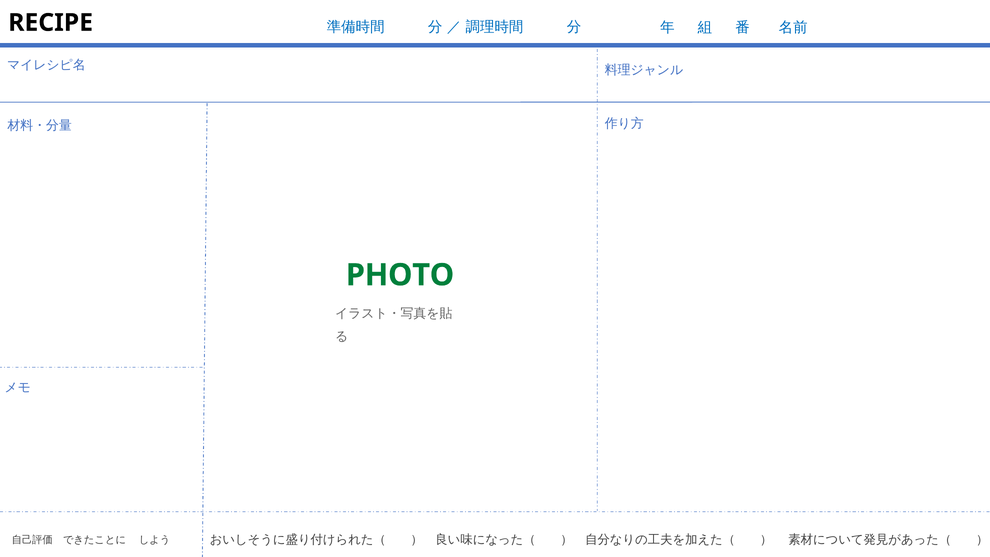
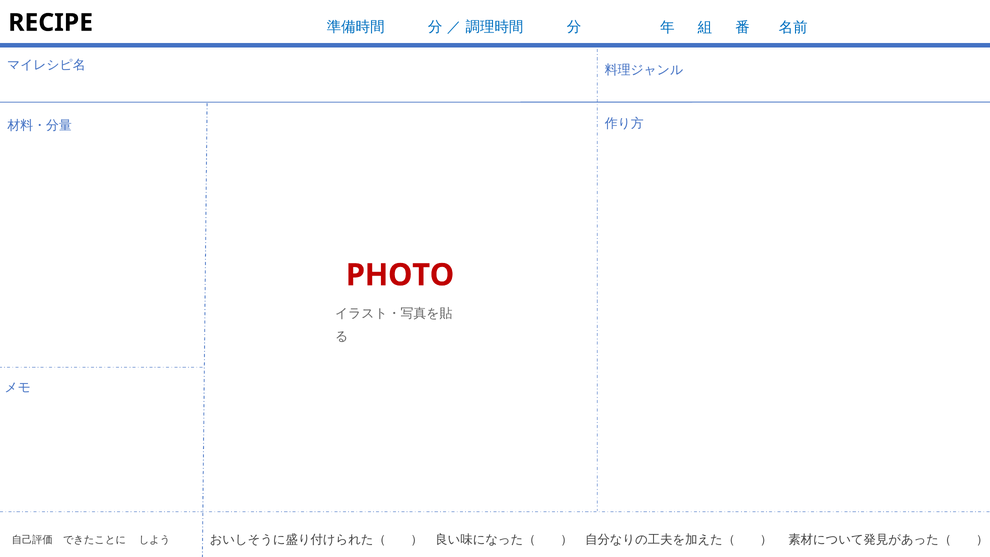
PHOTO colour: green -> red (400, 275)
